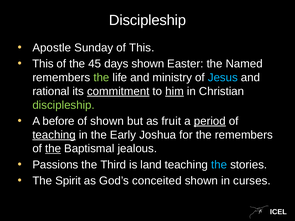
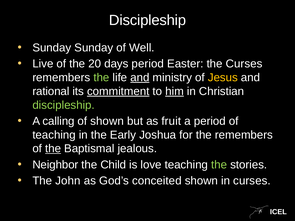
Apostle: Apostle -> Sunday (52, 48)
of This: This -> Well (142, 48)
This: This -> Live (43, 64)
45: 45 -> 20 (95, 64)
days shown: shown -> period (148, 64)
the Named: Named -> Curses (244, 64)
and underline: none -> present (140, 78)
Jesus colour: light blue -> yellow (223, 78)
before: before -> calling (59, 121)
period underline: present -> none (210, 121)
teaching underline: present -> none (54, 135)
Passions: Passions -> Neighbor (55, 165)
Third: Third -> Child (113, 165)
land: land -> love (151, 165)
the colour: light blue -> light green (219, 165)
Spirit: Spirit -> John (68, 181)
